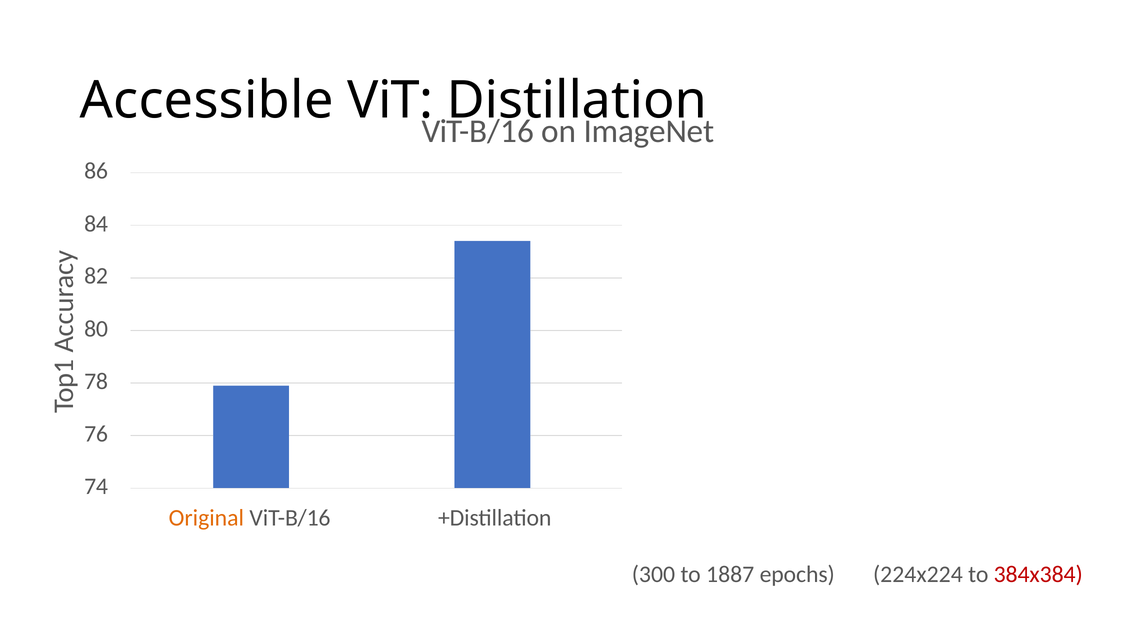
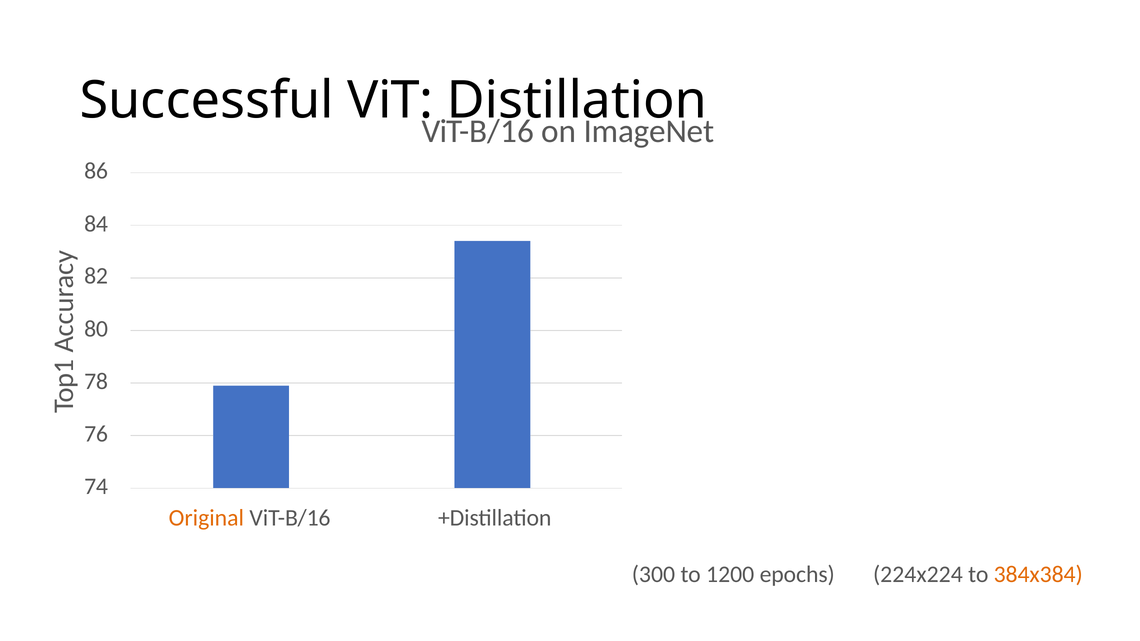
Accessible: Accessible -> Successful (207, 100)
1887: 1887 -> 1200 (730, 575)
384x384 colour: red -> orange (1038, 575)
